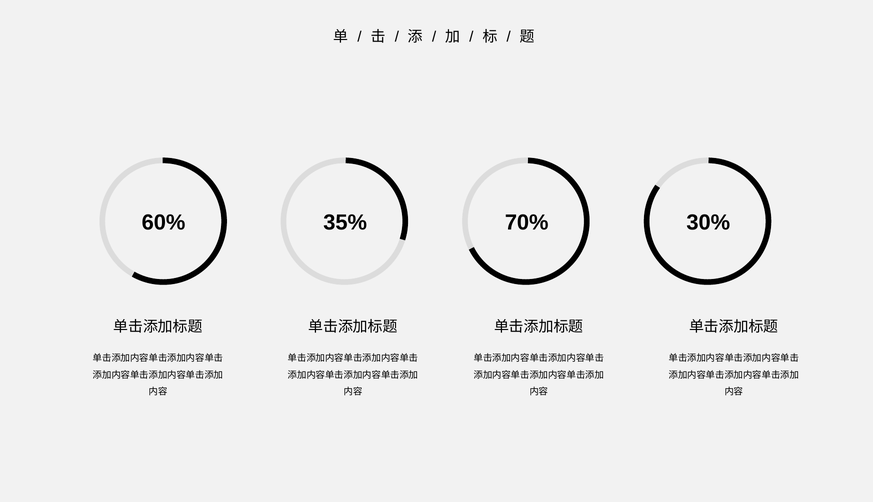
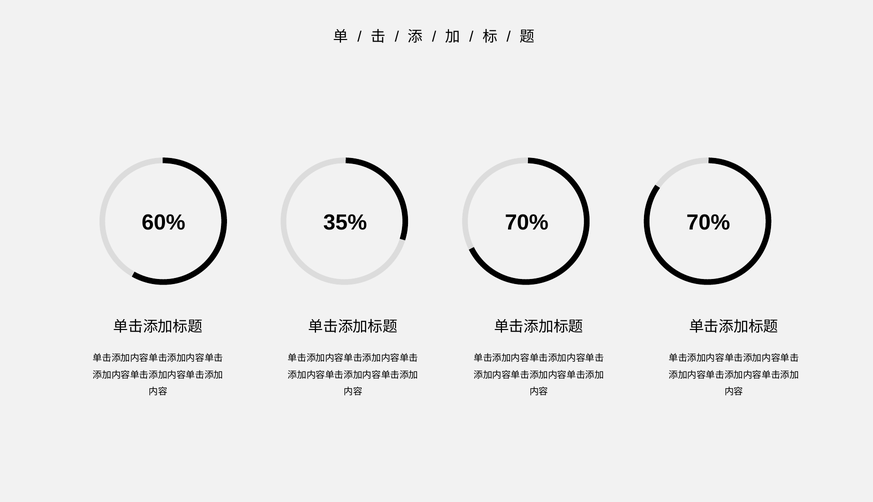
30%: 30% -> 70% (708, 223)
